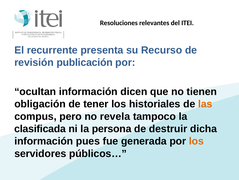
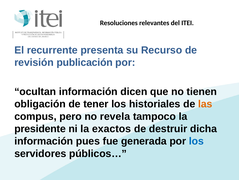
clasificada: clasificada -> presidente (40, 128)
persona: persona -> exactos (112, 128)
los colour: orange -> blue (196, 141)
